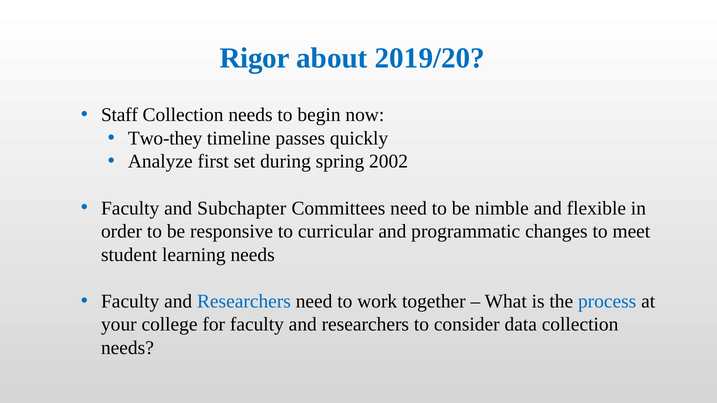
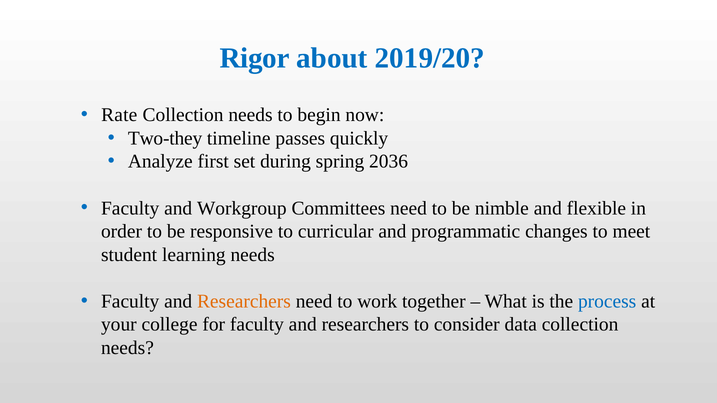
Staff: Staff -> Rate (119, 115)
2002: 2002 -> 2036 (389, 162)
Subchapter: Subchapter -> Workgroup (242, 208)
Researchers colour: blue -> orange (244, 301)
